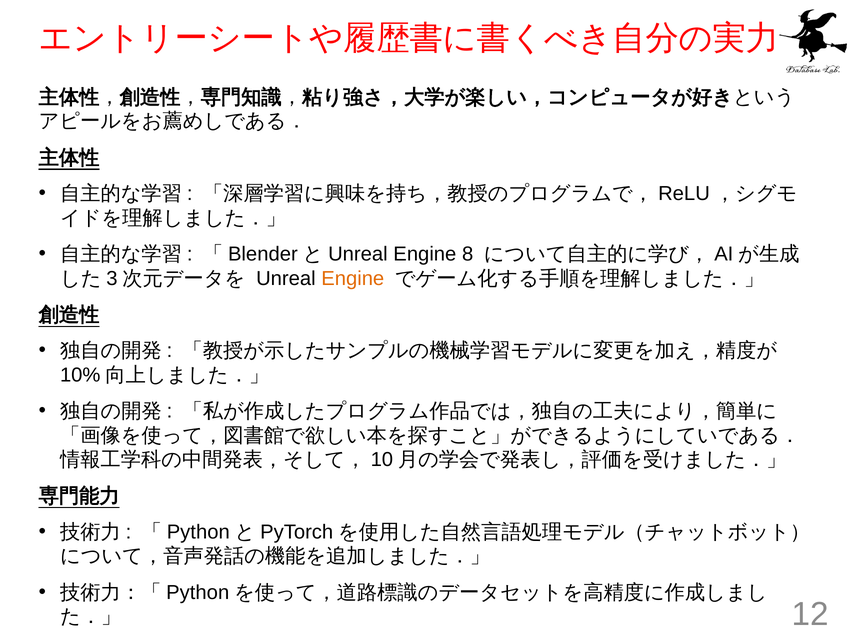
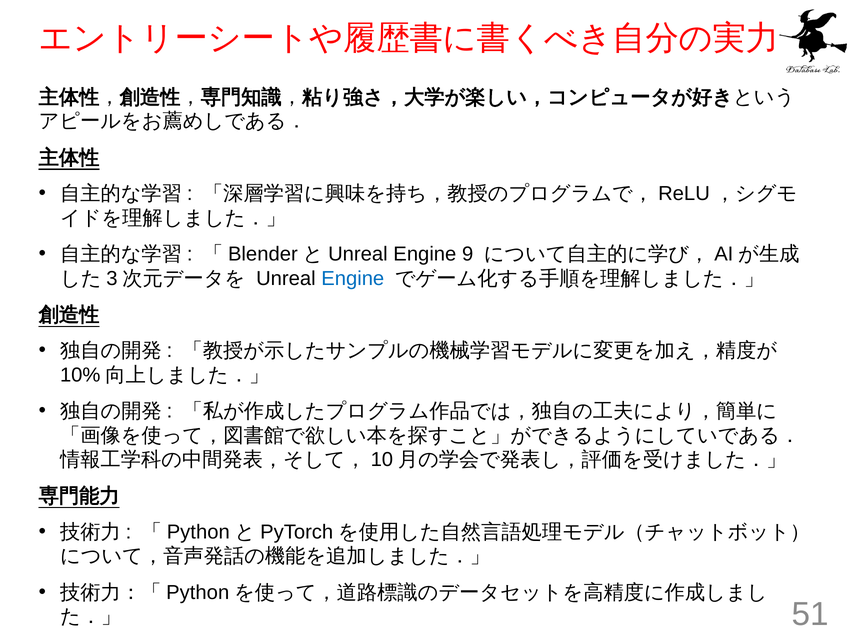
8: 8 -> 9 (468, 254)
Engine colour: orange -> blue (353, 278)
12: 12 -> 51 (810, 614)
